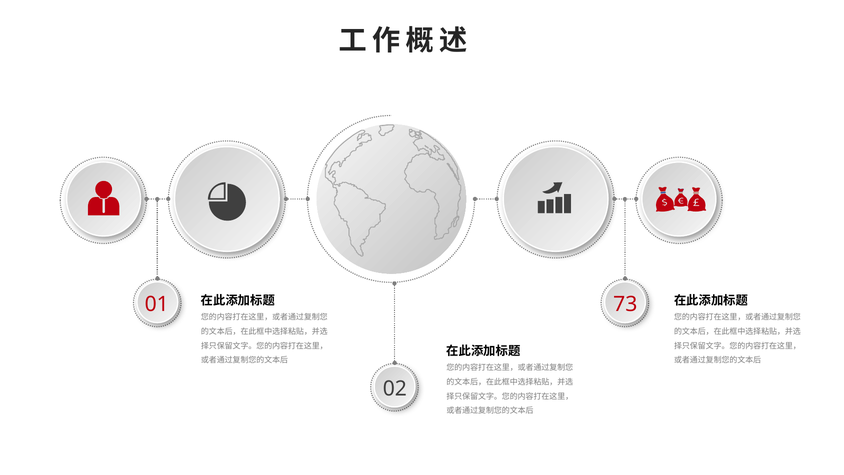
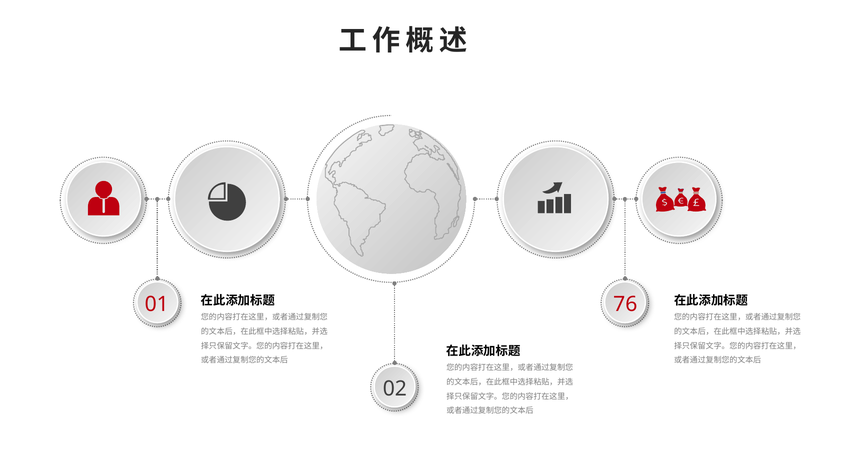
73: 73 -> 76 (625, 304)
